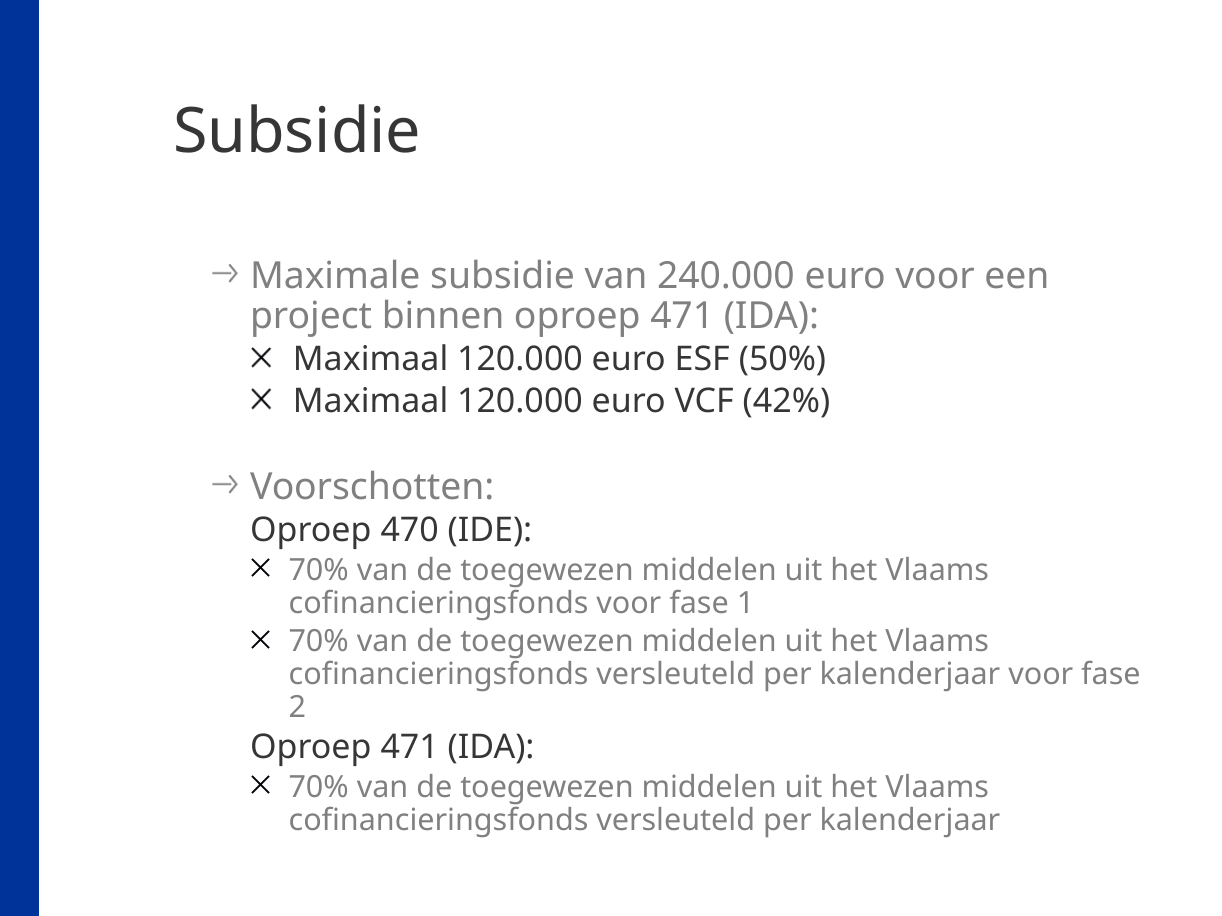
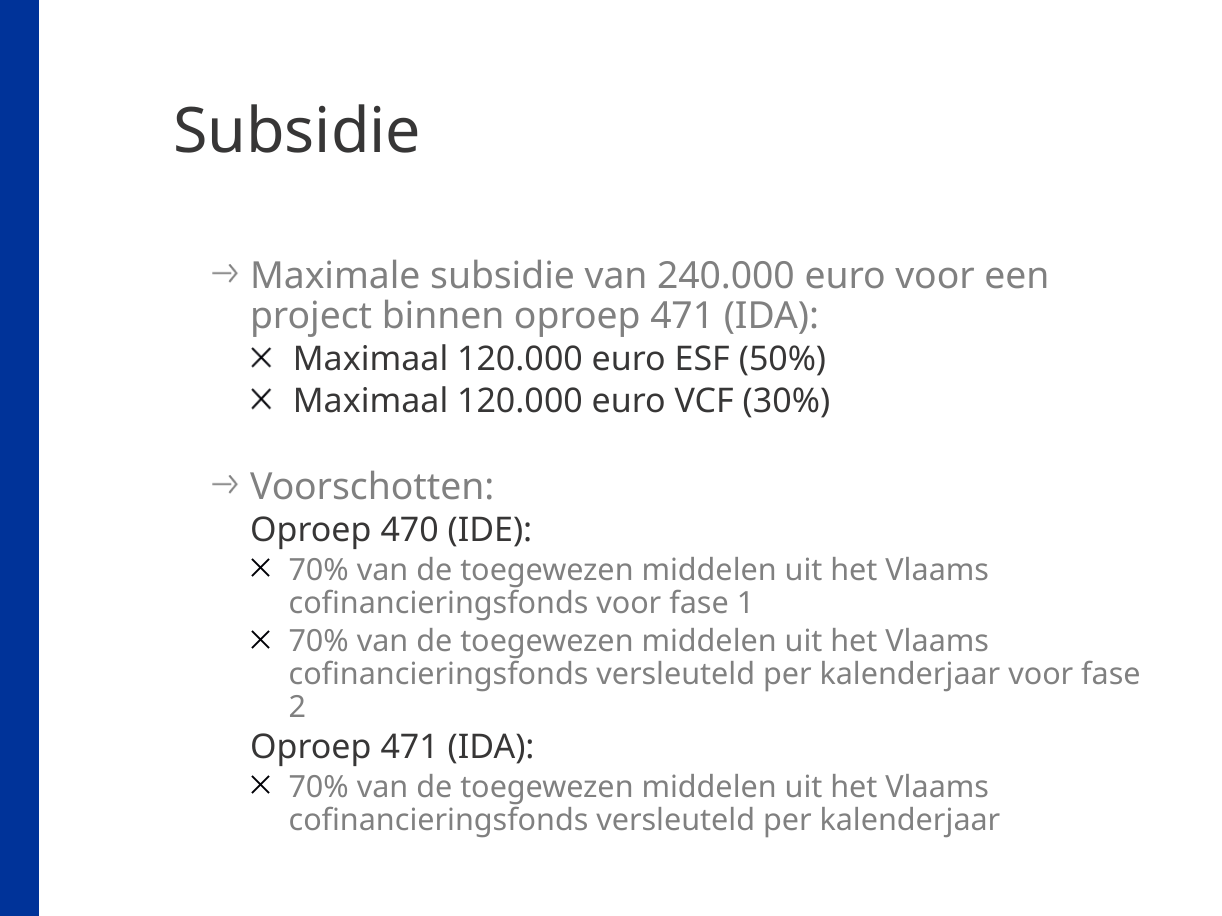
42%: 42% -> 30% (786, 402)
